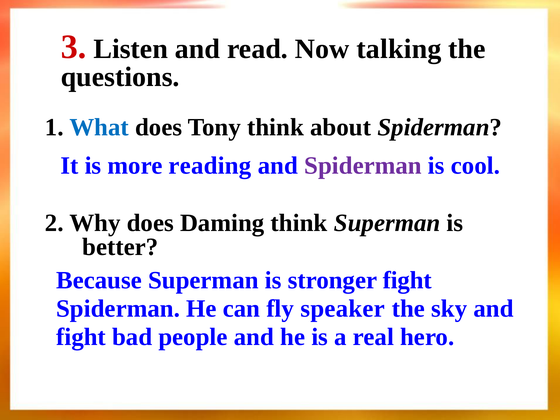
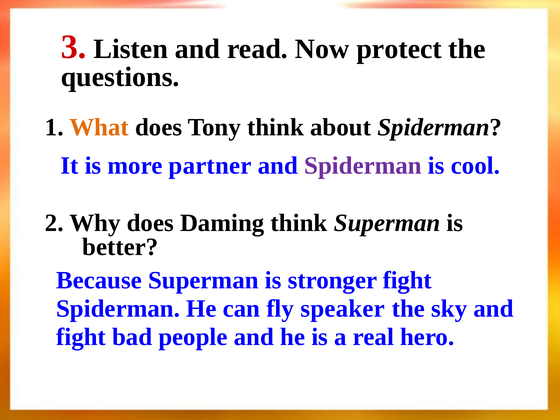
talking: talking -> protect (399, 49)
What colour: blue -> orange (99, 127)
reading: reading -> partner (210, 166)
